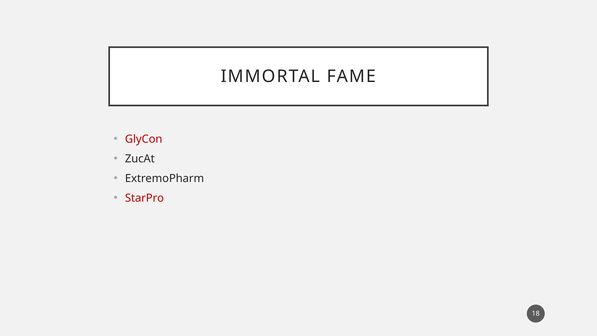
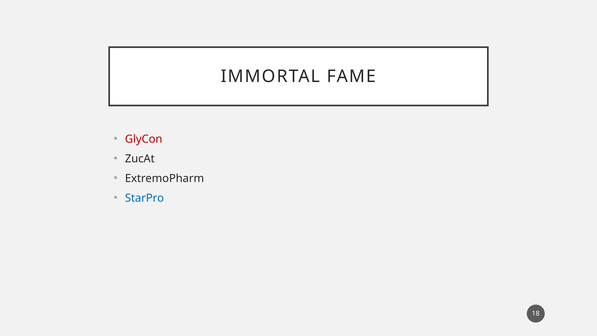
StarPro colour: red -> blue (144, 198)
